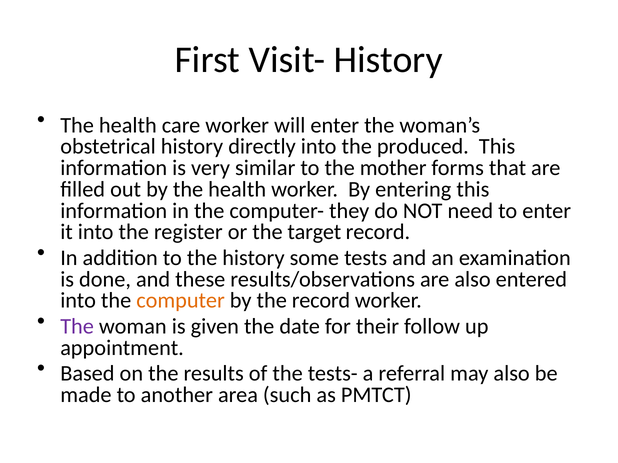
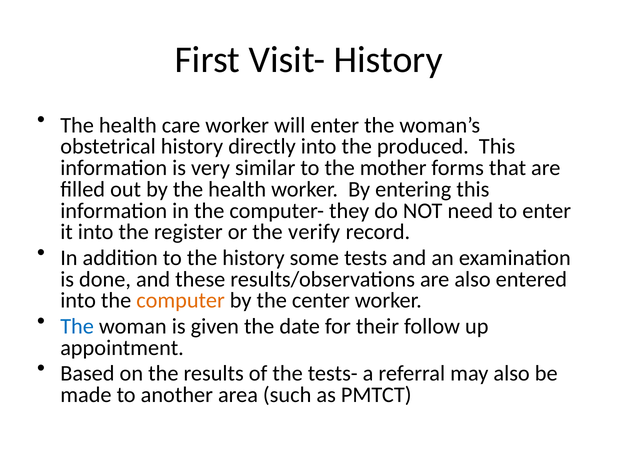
target: target -> verify (314, 232)
the record: record -> center (321, 301)
The colour: purple -> blue (77, 327)
